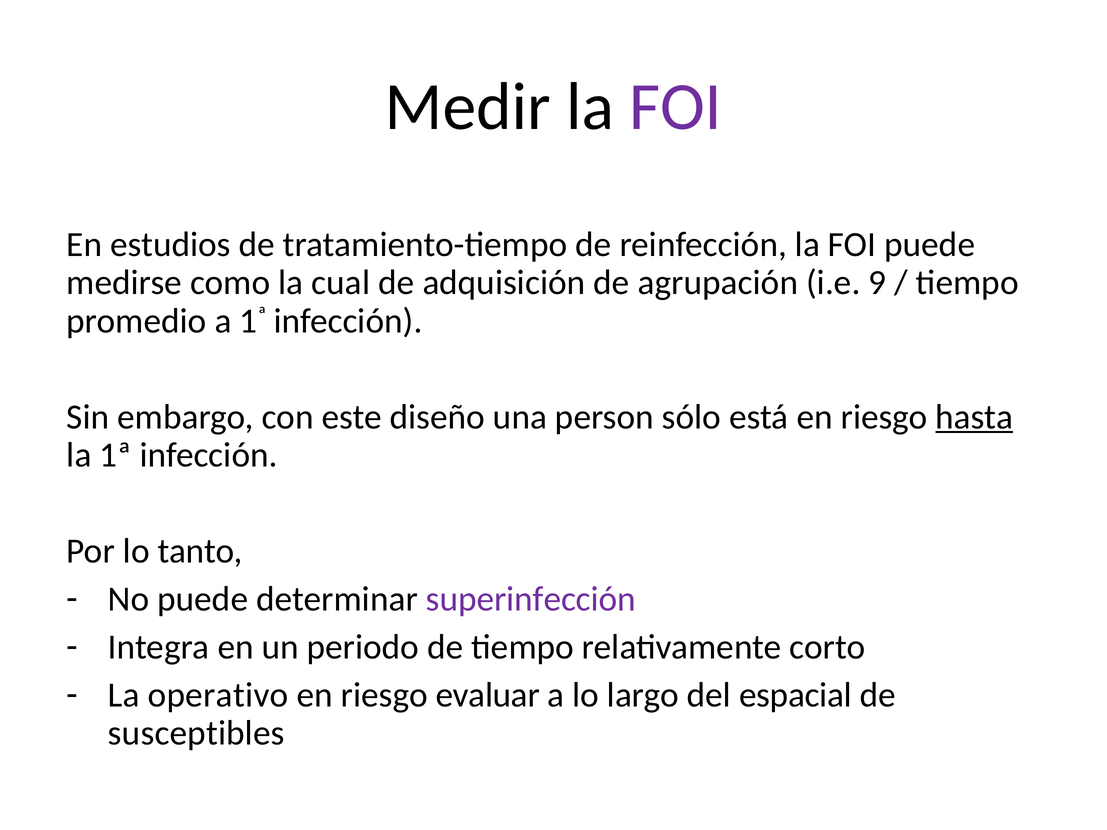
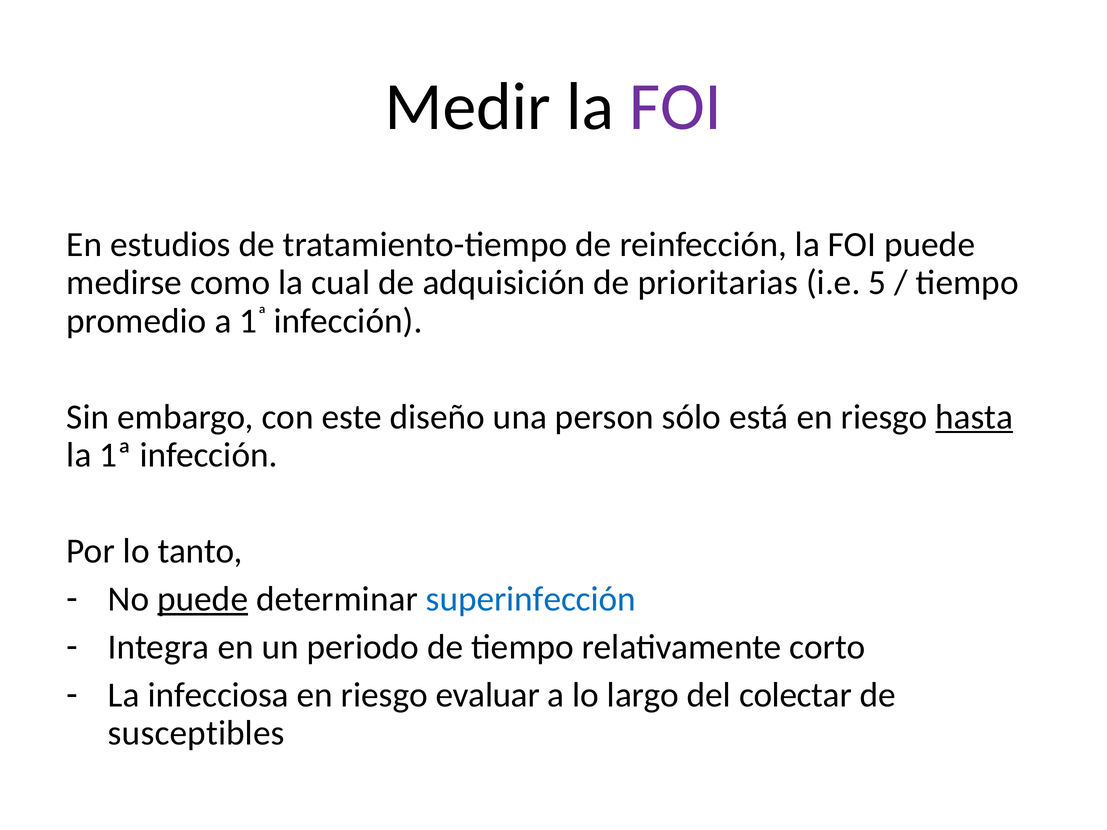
agrupación: agrupación -> prioritarias (718, 283)
9: 9 -> 5 (877, 283)
puede underline: none -> present (203, 599)
superinfección colour: purple -> blue (531, 599)
operativo: operativo -> infecciosa (218, 695)
espacial: espacial -> colectar (795, 695)
